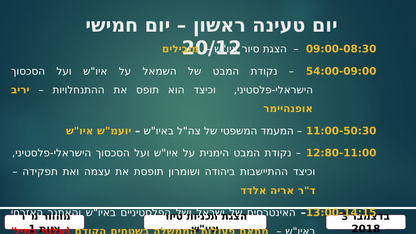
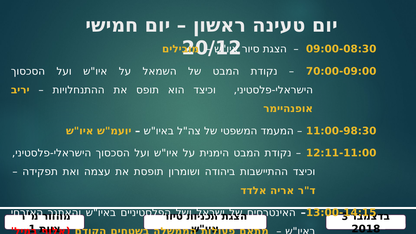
54:00-09:00: 54:00-09:00 -> 70:00-09:00 (341, 71)
11:00-50:30: 11:00-50:30 -> 11:00-98:30 (341, 131)
12:80-11:00: 12:80-11:00 -> 12:11-11:00 (341, 153)
